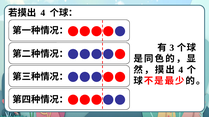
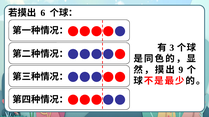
4: 4 -> 6 (43, 13)
4: 4 -> 9 (181, 70)
